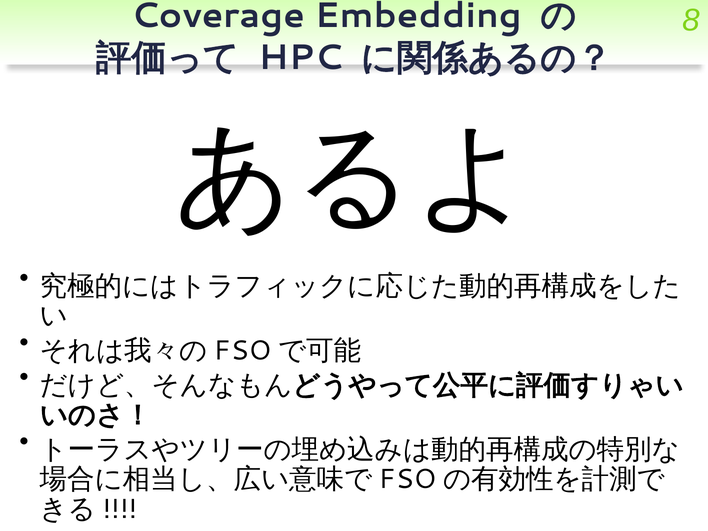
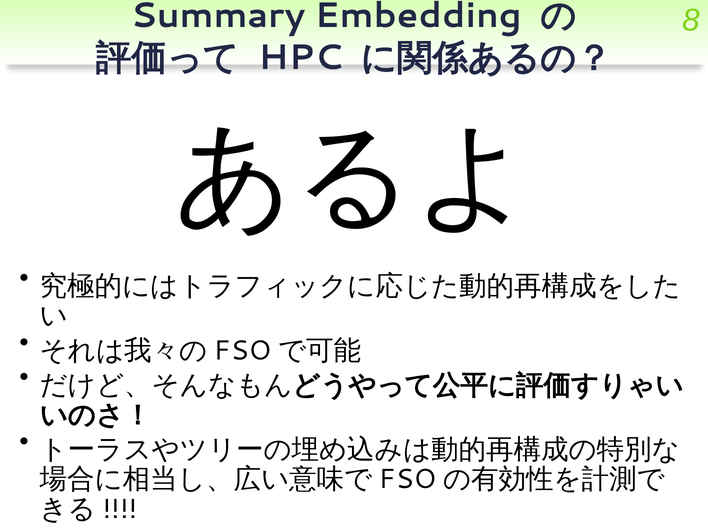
Coverage: Coverage -> Summary (218, 15)
